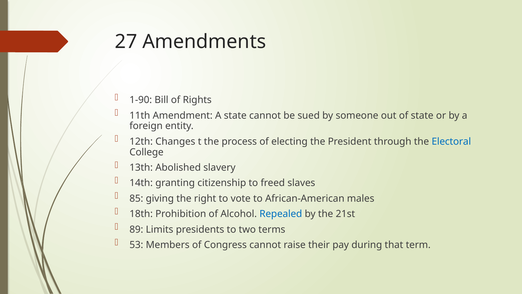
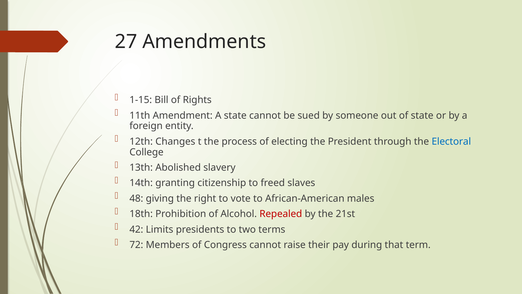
1-90: 1-90 -> 1-15 (141, 100)
85: 85 -> 48 (136, 198)
Repealed colour: blue -> red (281, 214)
89: 89 -> 42 (136, 229)
53: 53 -> 72 (136, 245)
